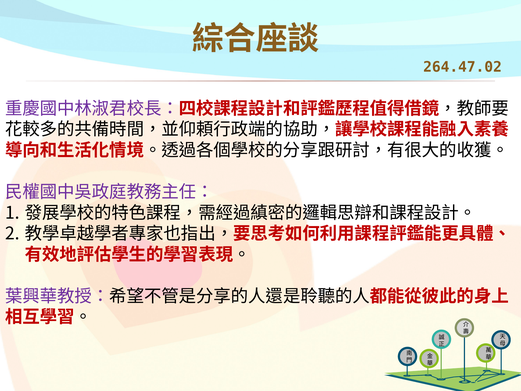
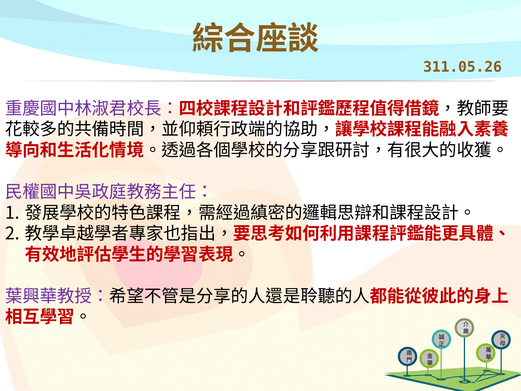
264.47.02: 264.47.02 -> 311.05.26 (463, 67)
